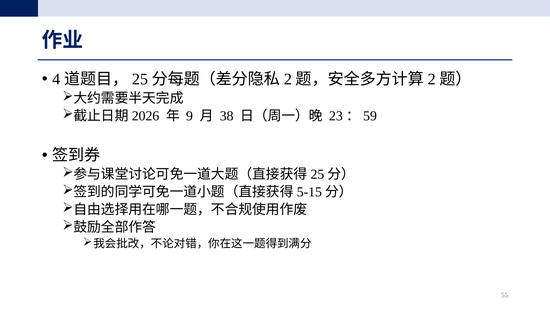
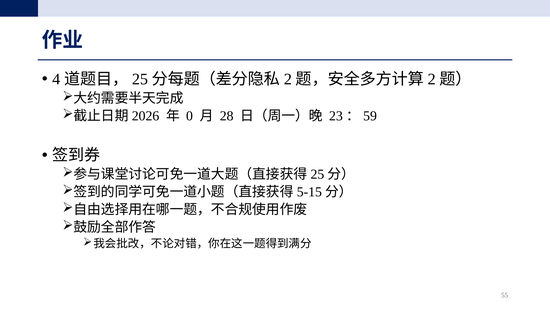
9: 9 -> 0 (190, 116)
38: 38 -> 28 (227, 116)
